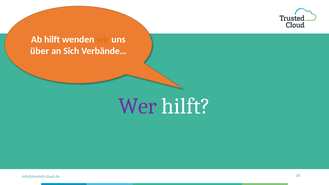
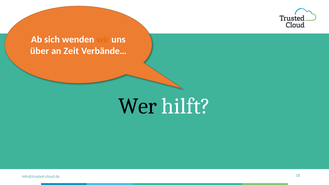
Ab hilft: hilft -> sich (52, 40)
Sich: Sich -> Zeit (71, 51)
Wer colour: purple -> black (138, 106)
